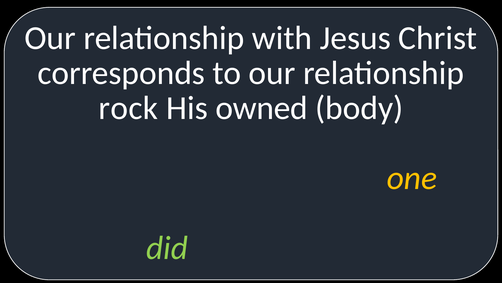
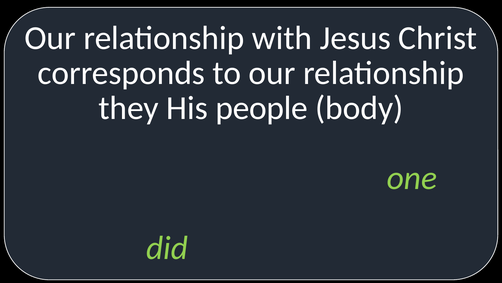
rock: rock -> they (129, 108)
owned: owned -> people (262, 108)
one colour: yellow -> light green (412, 178)
